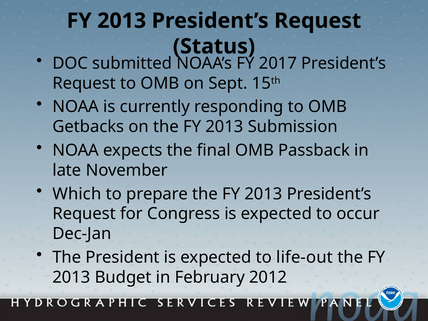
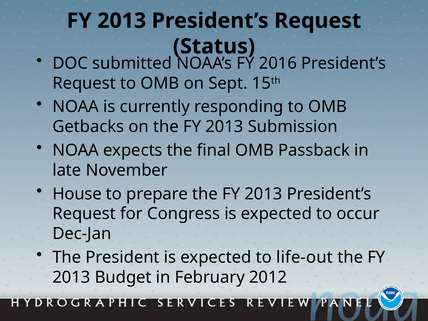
2017: 2017 -> 2016 (278, 63)
Which: Which -> House (77, 194)
